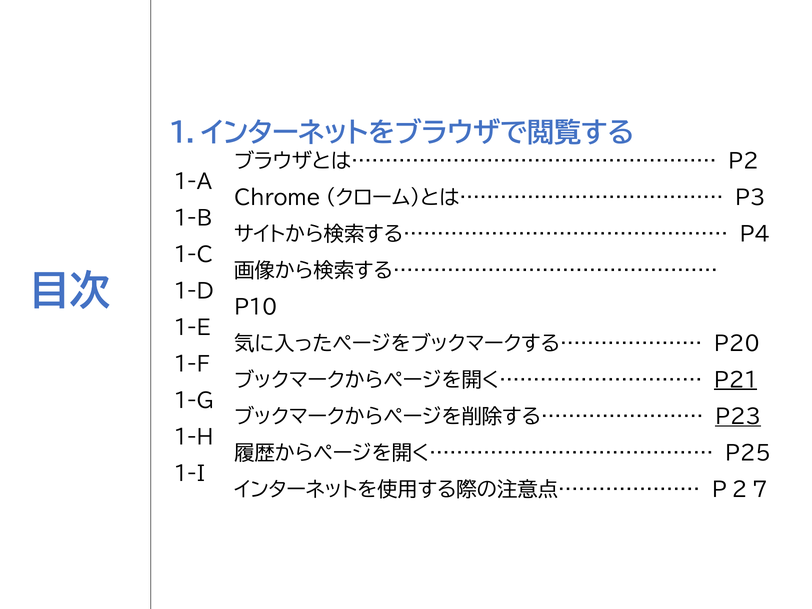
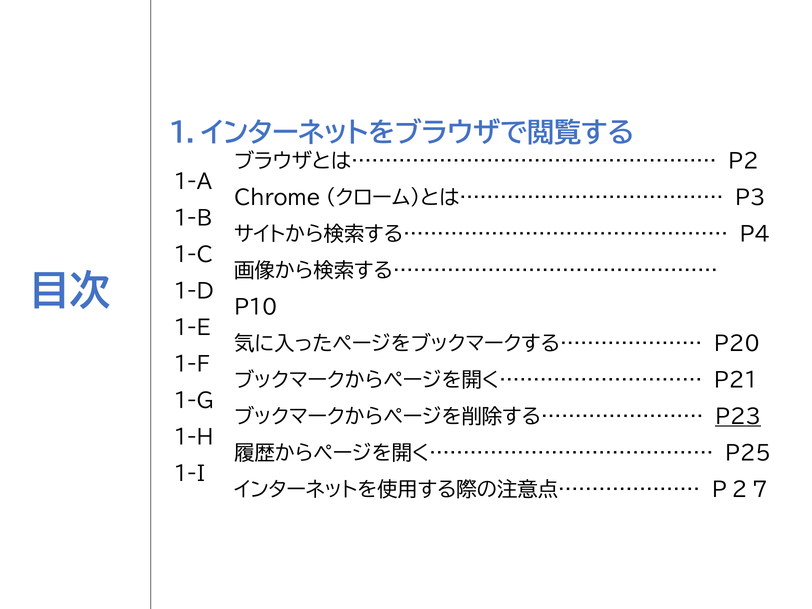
P21 underline: present -> none (736, 381)
